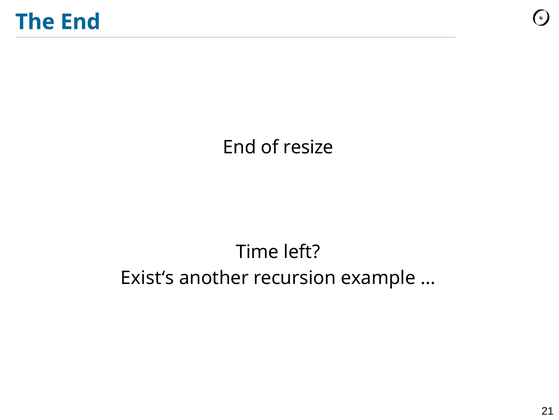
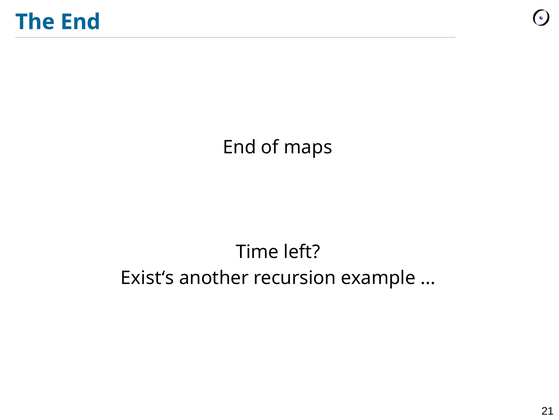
resize: resize -> maps (308, 147)
